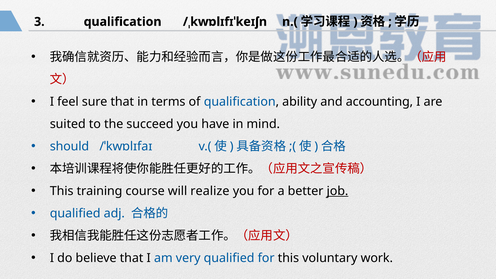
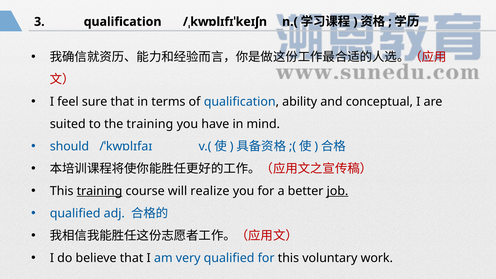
accounting: accounting -> conceptual (379, 102)
the succeed: succeed -> training (150, 124)
training underline: none -> present (100, 191)
